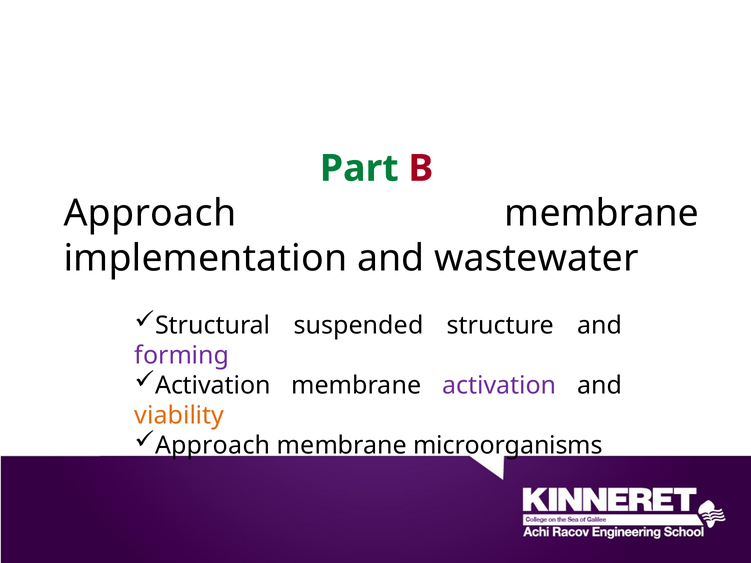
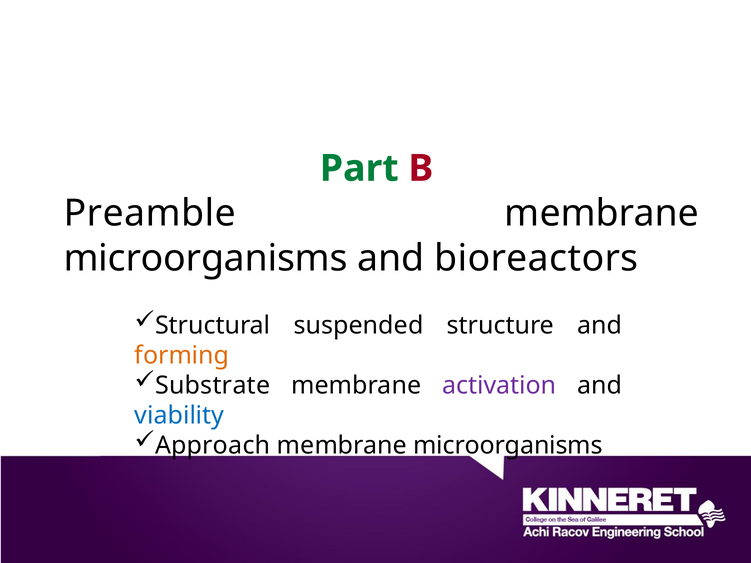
Approach: Approach -> Preamble (150, 214)
implementation: implementation -> microorganisms (206, 259)
wastewater: wastewater -> bioreactors (536, 259)
forming colour: purple -> orange (182, 356)
Activation: Activation -> Substrate (213, 386)
viability colour: orange -> blue (179, 416)
